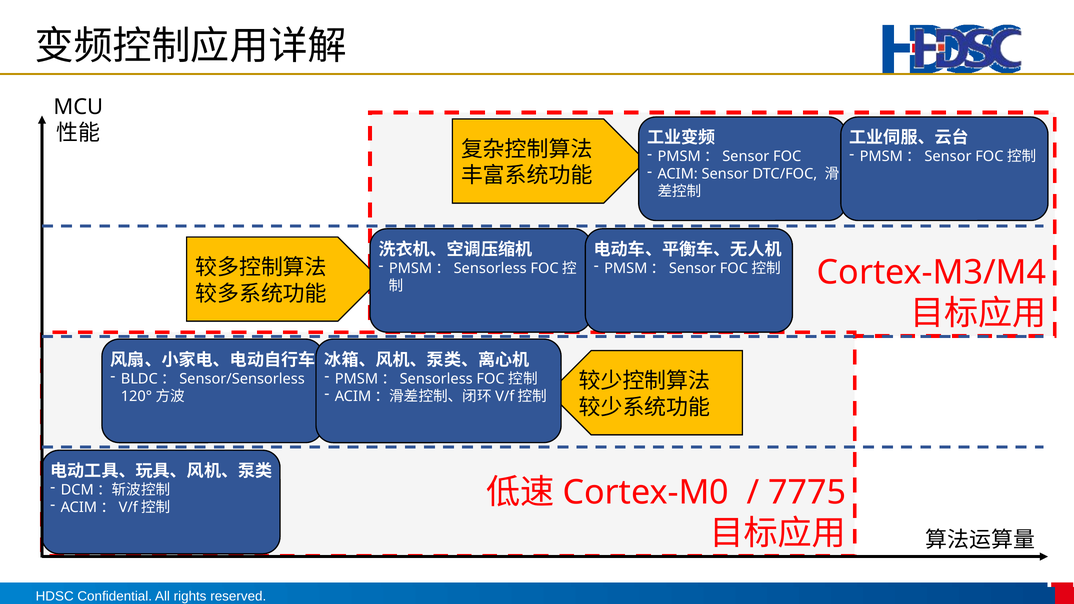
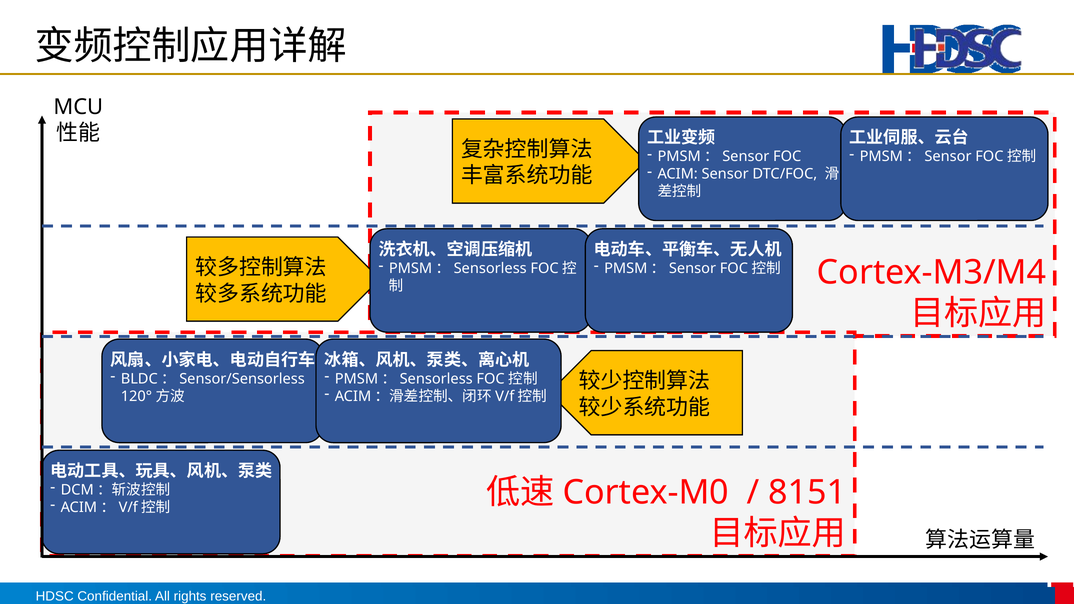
7775: 7775 -> 8151 (807, 493)
